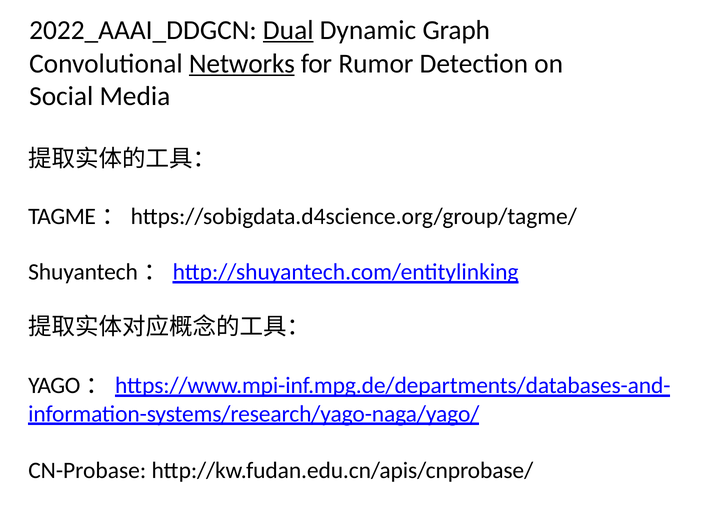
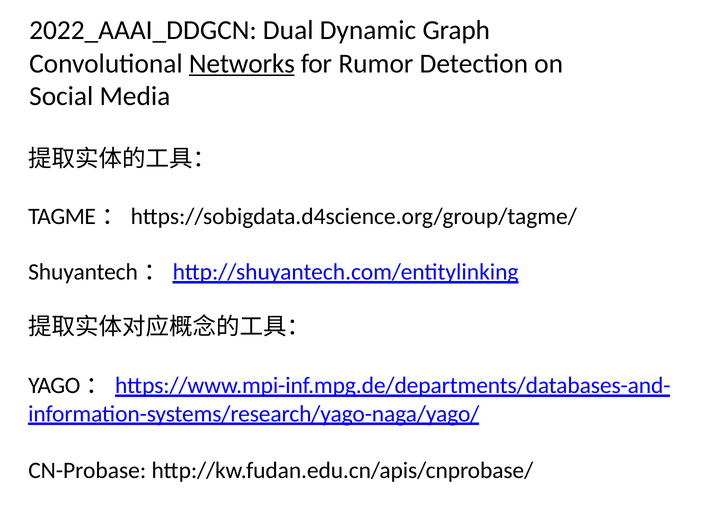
Dual underline: present -> none (288, 30)
